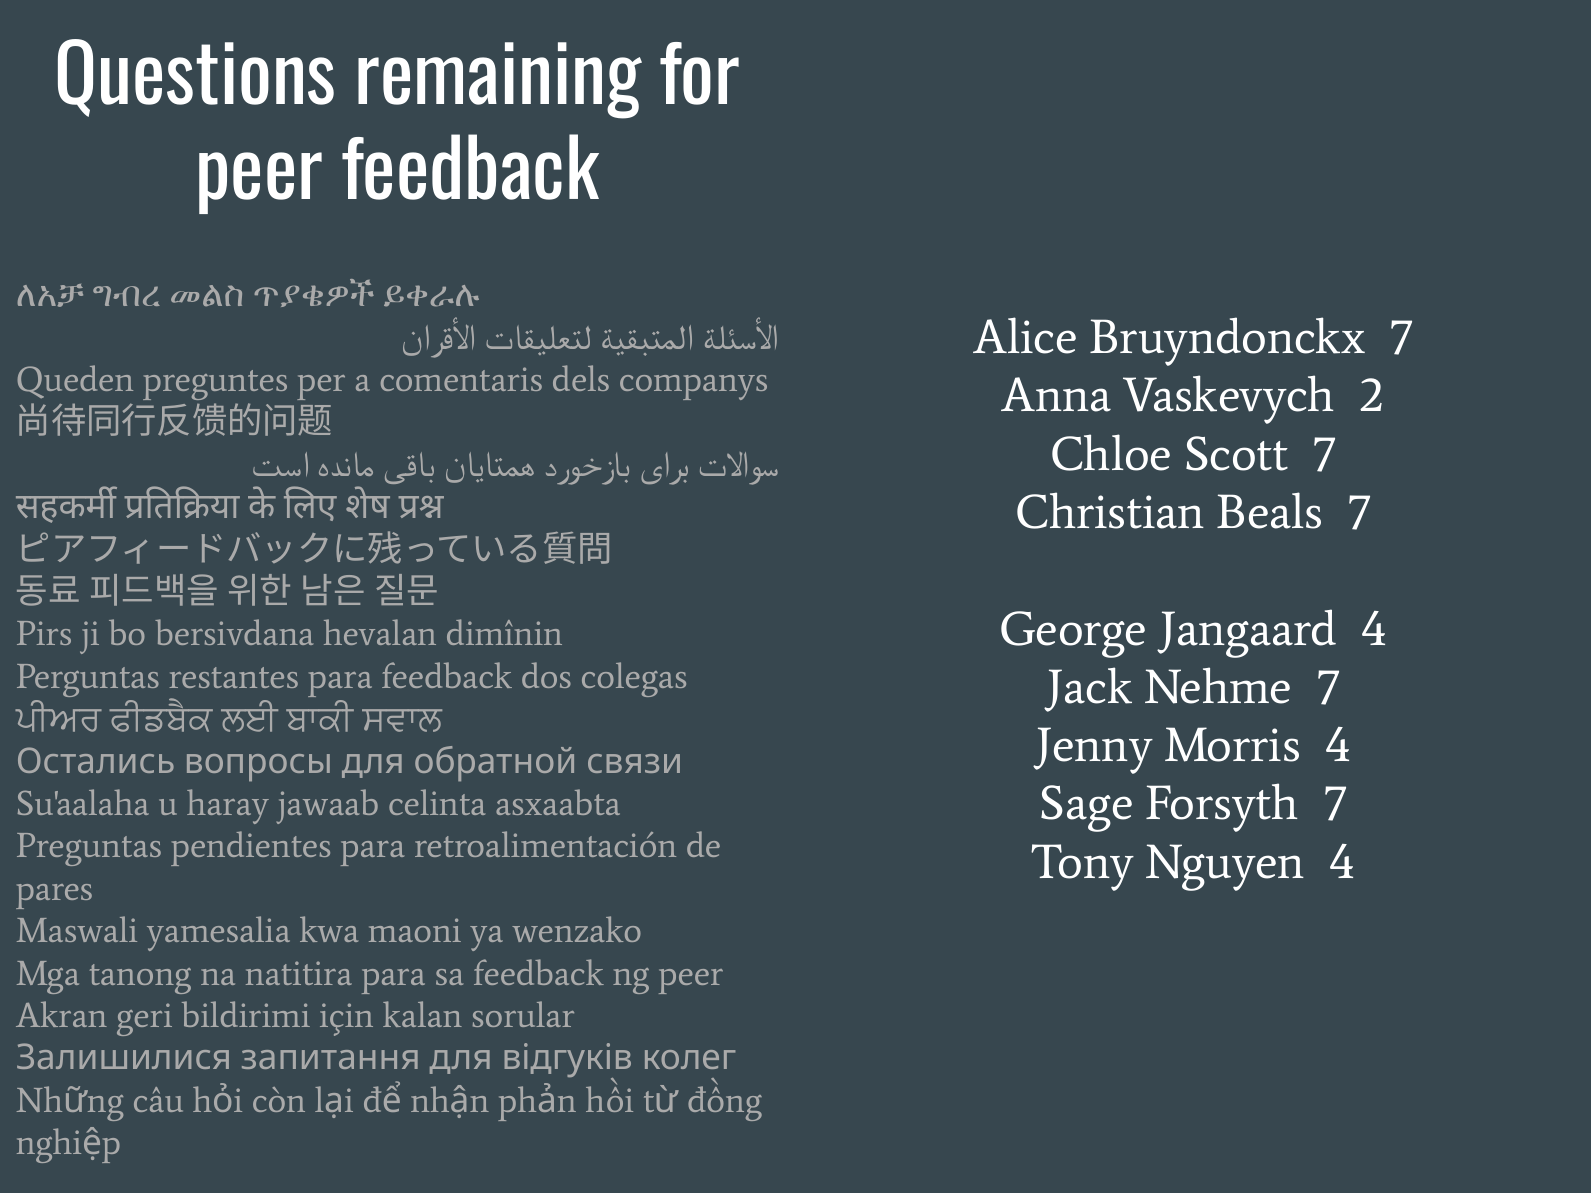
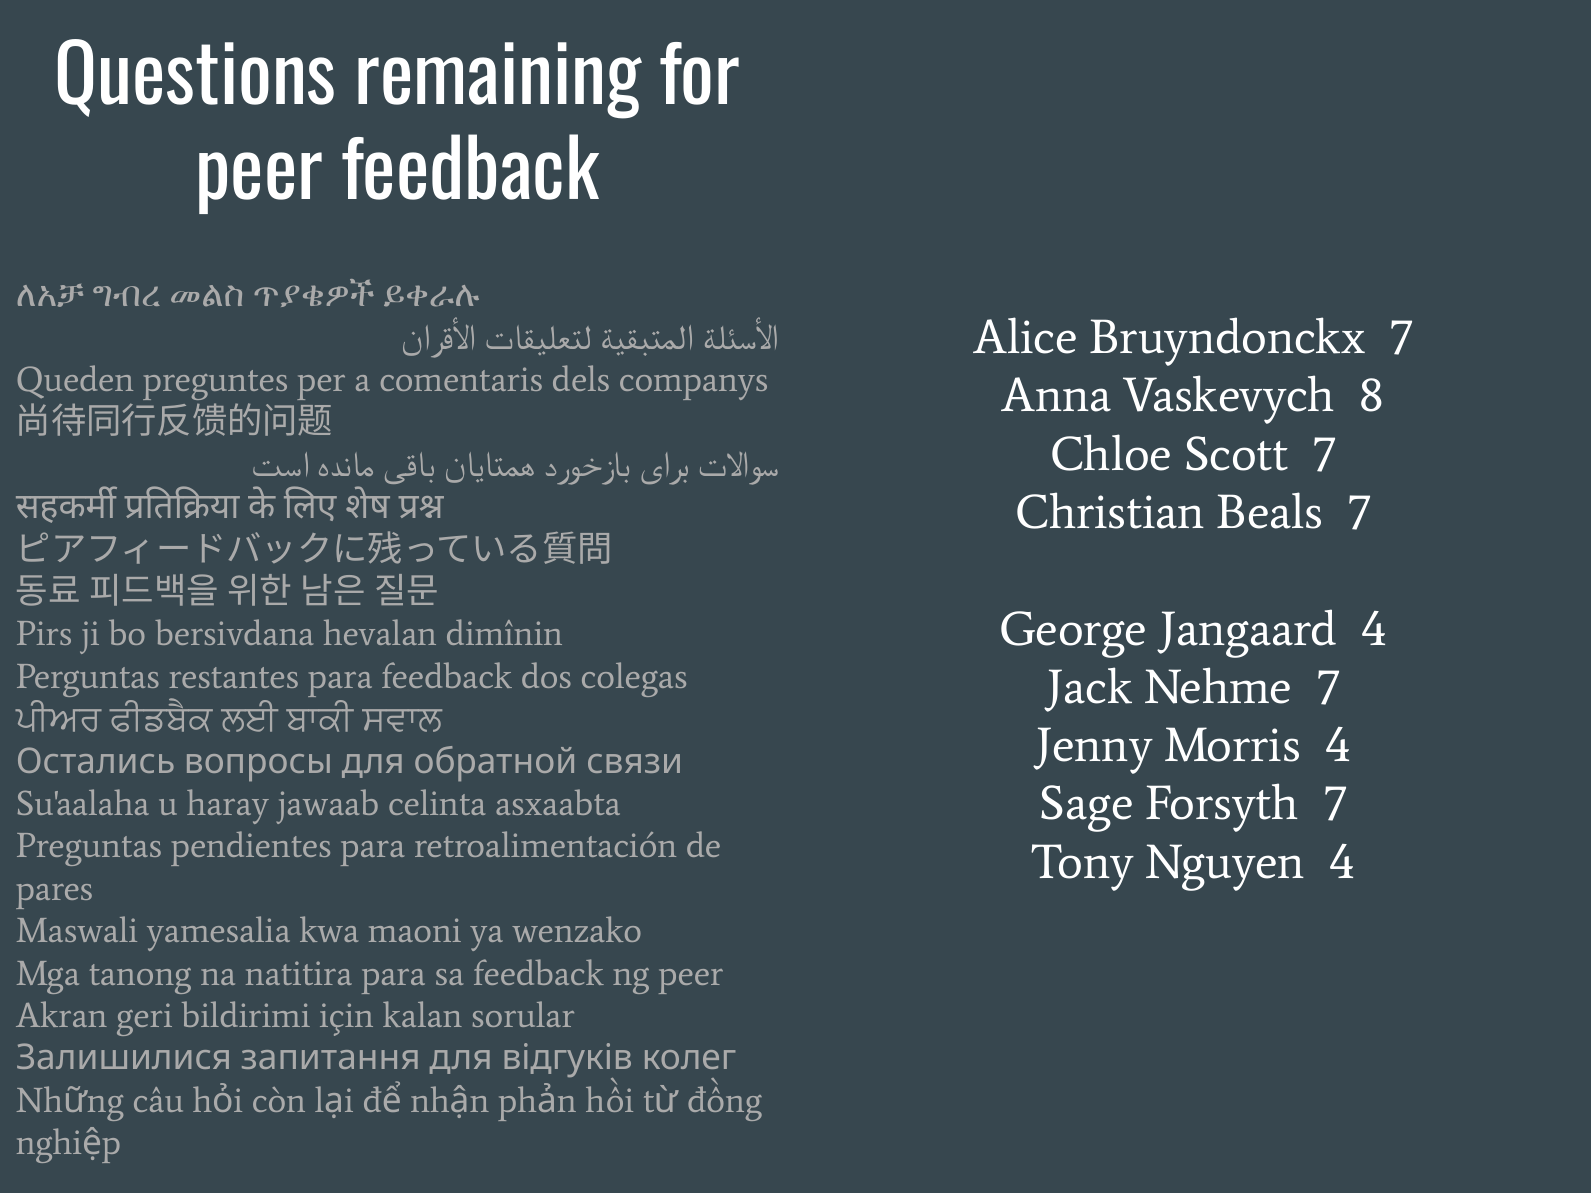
Vaskevych 2: 2 -> 8 (1372, 396)
